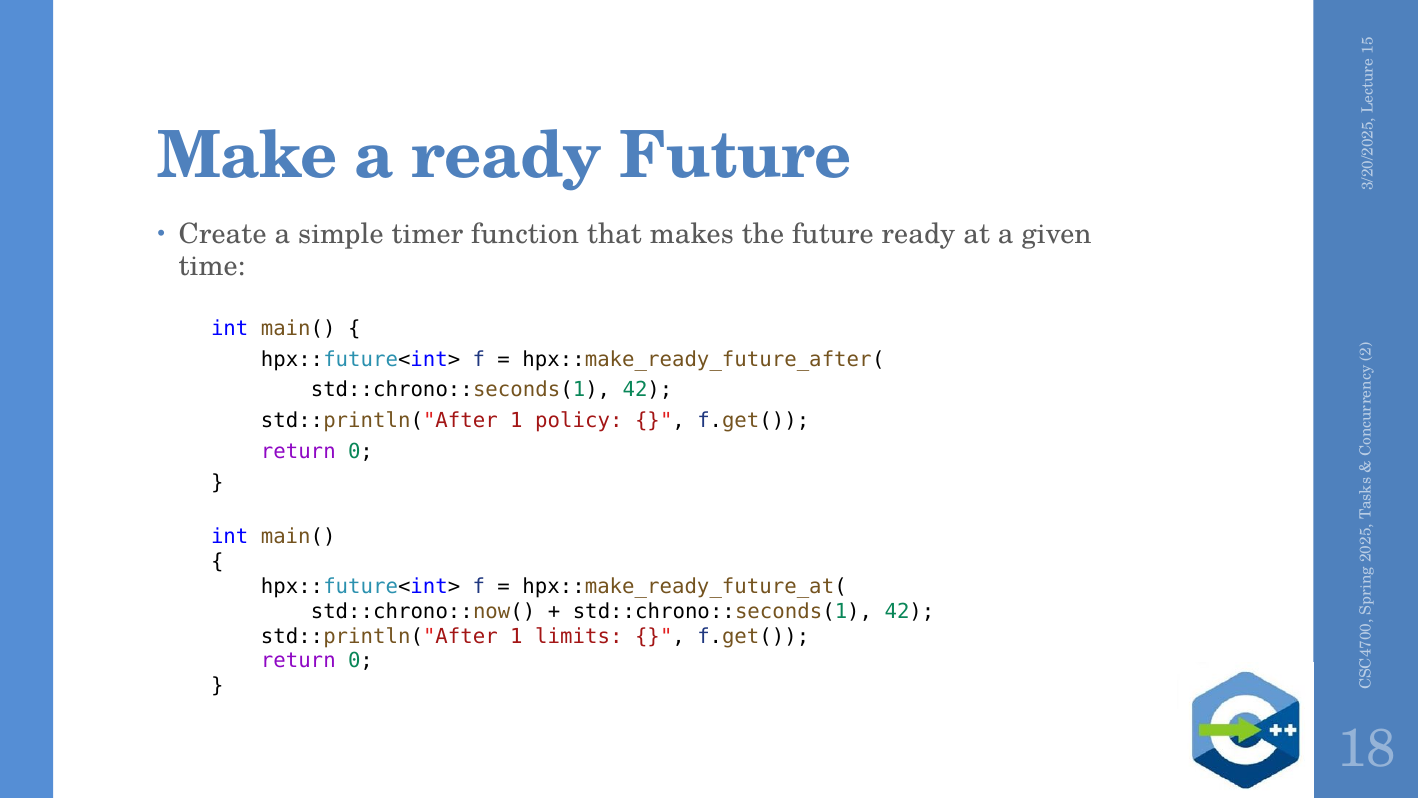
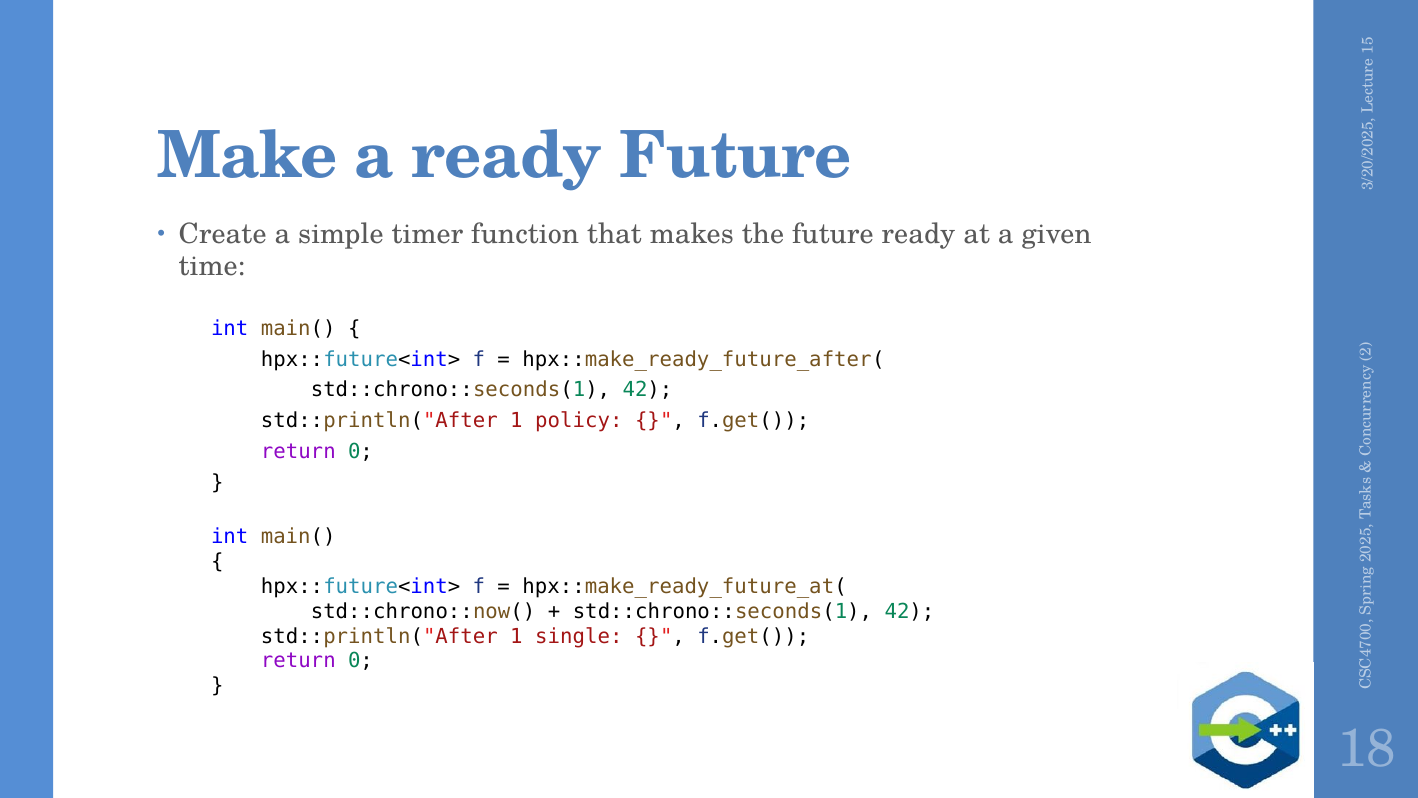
limits: limits -> single (579, 636)
